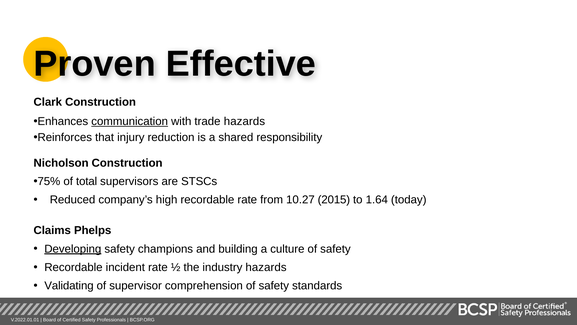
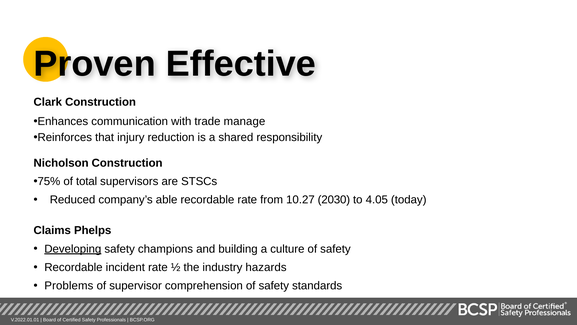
communication underline: present -> none (130, 121)
trade hazards: hazards -> manage (244, 121)
high: high -> able (167, 200)
2015: 2015 -> 2030 (334, 200)
1.64: 1.64 -> 4.05 (377, 200)
Validating: Validating -> Problems (69, 285)
